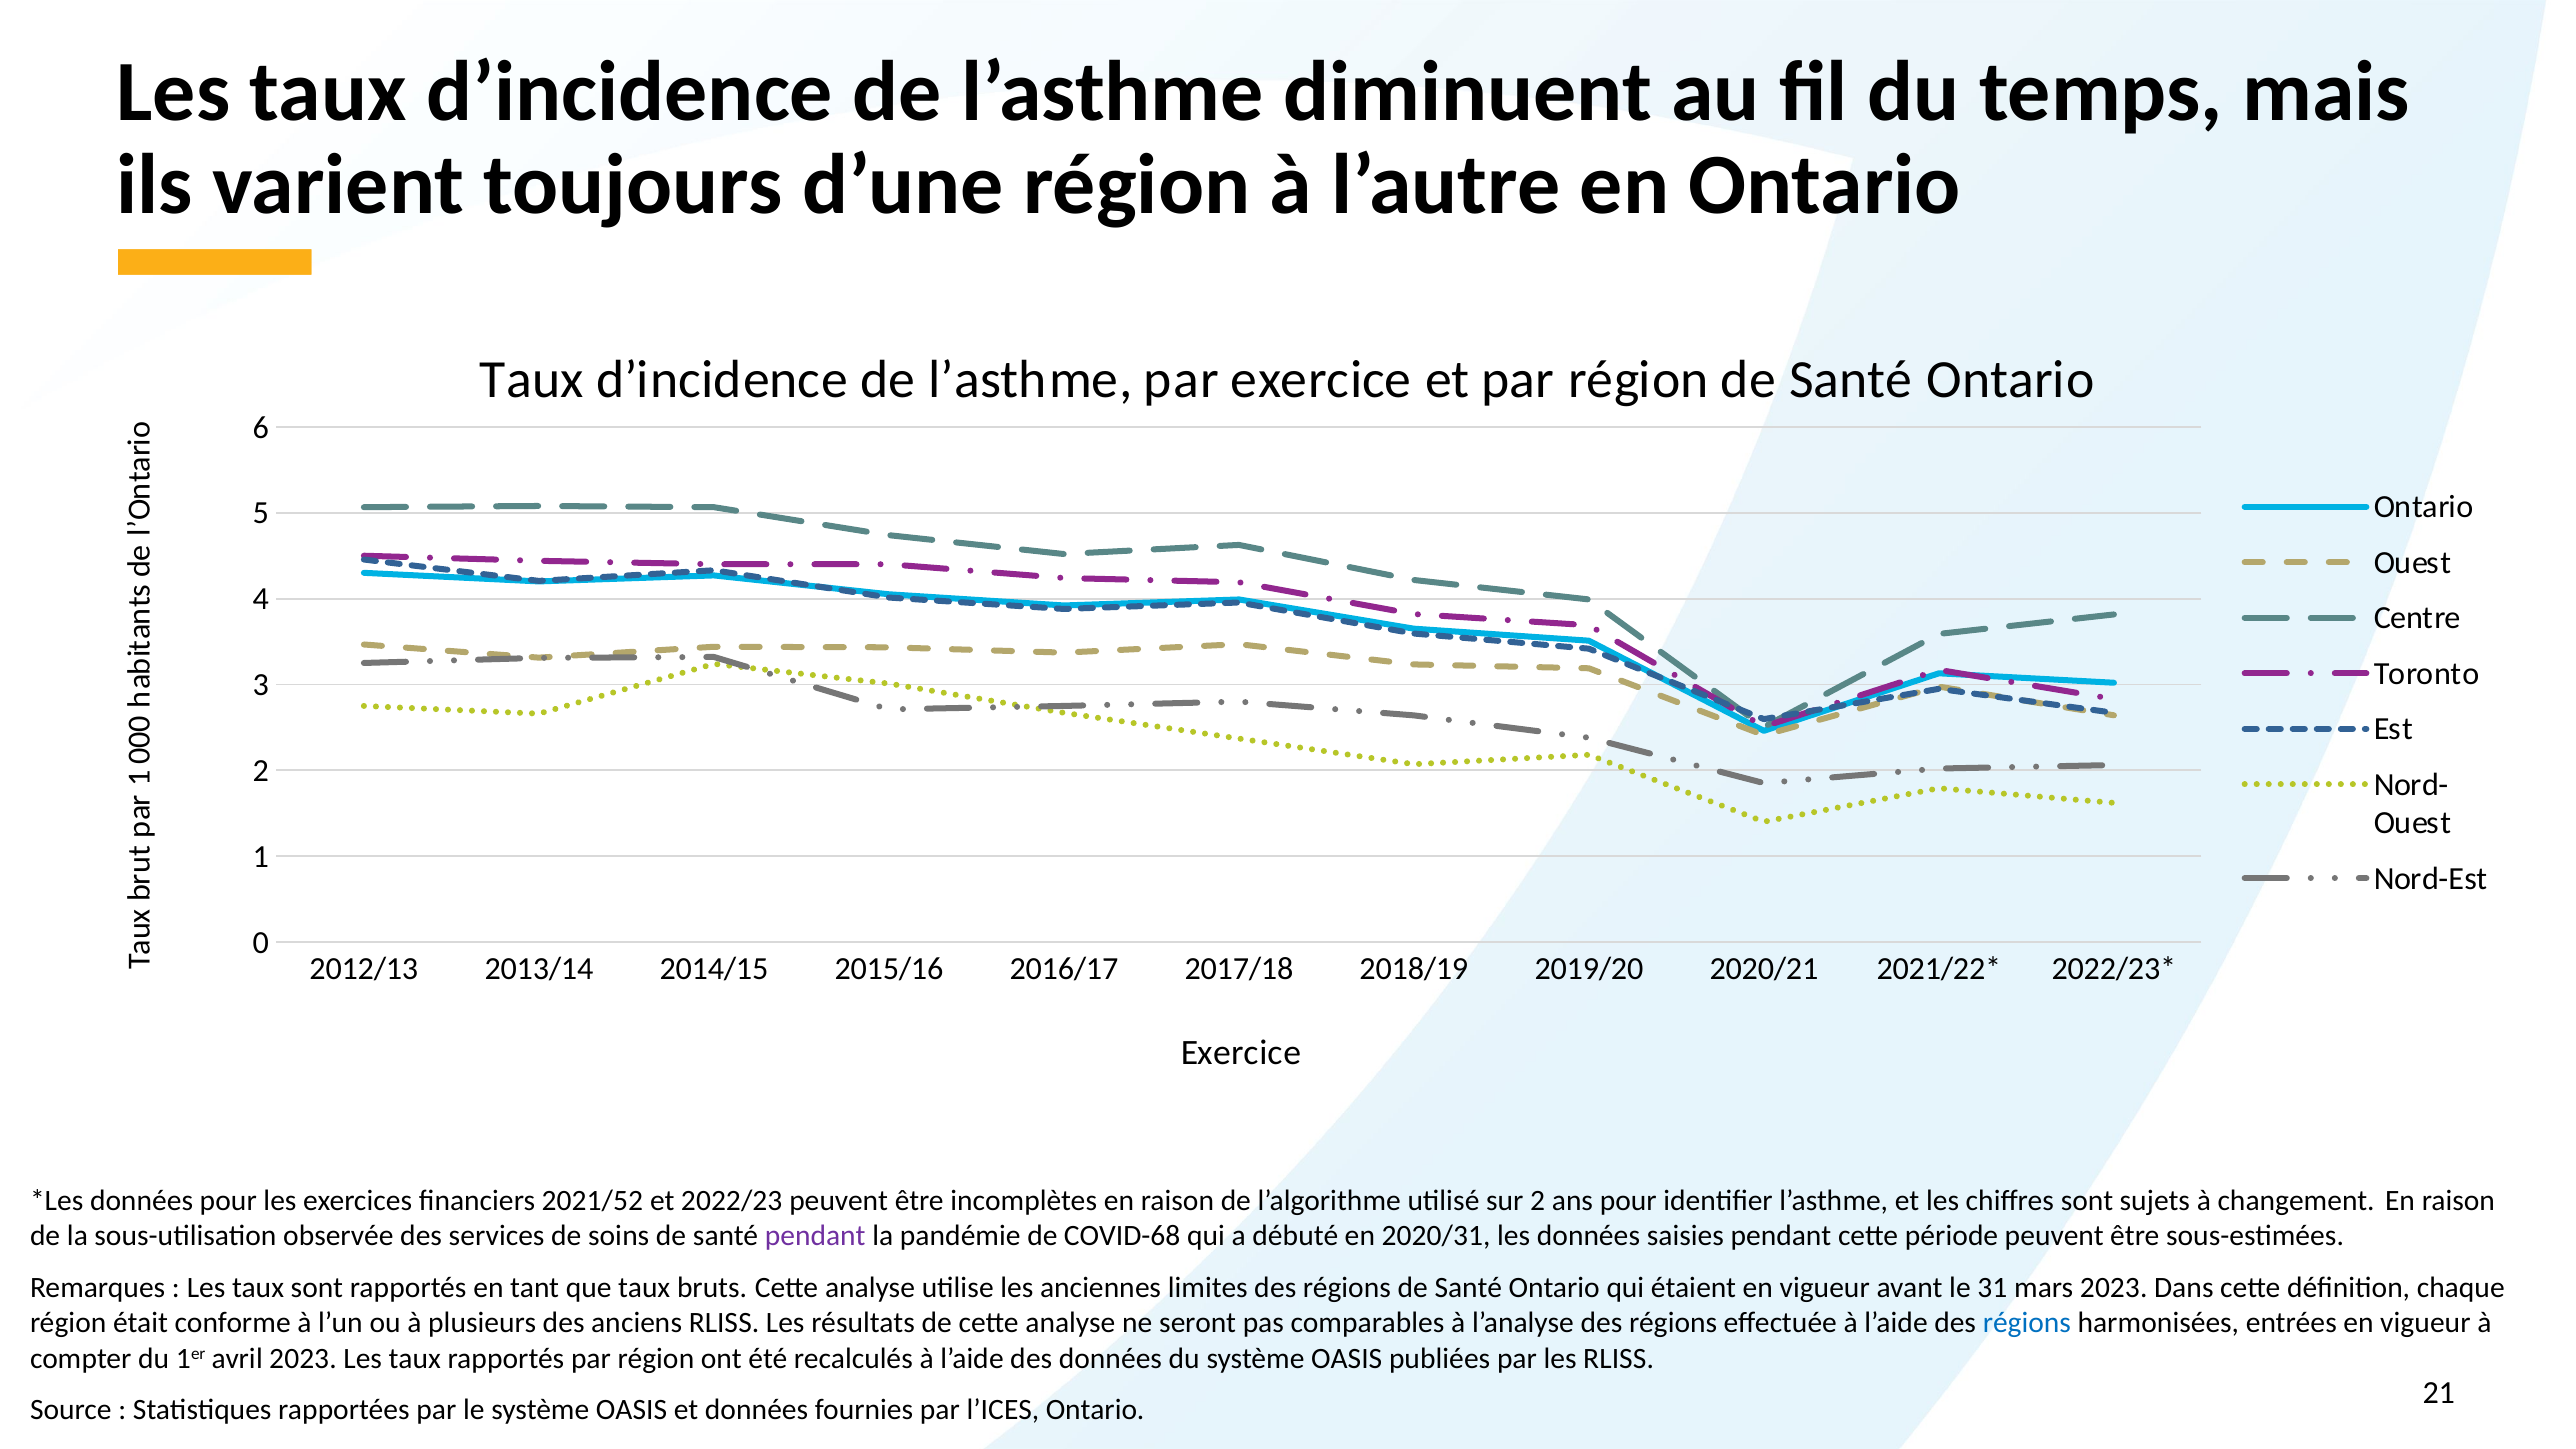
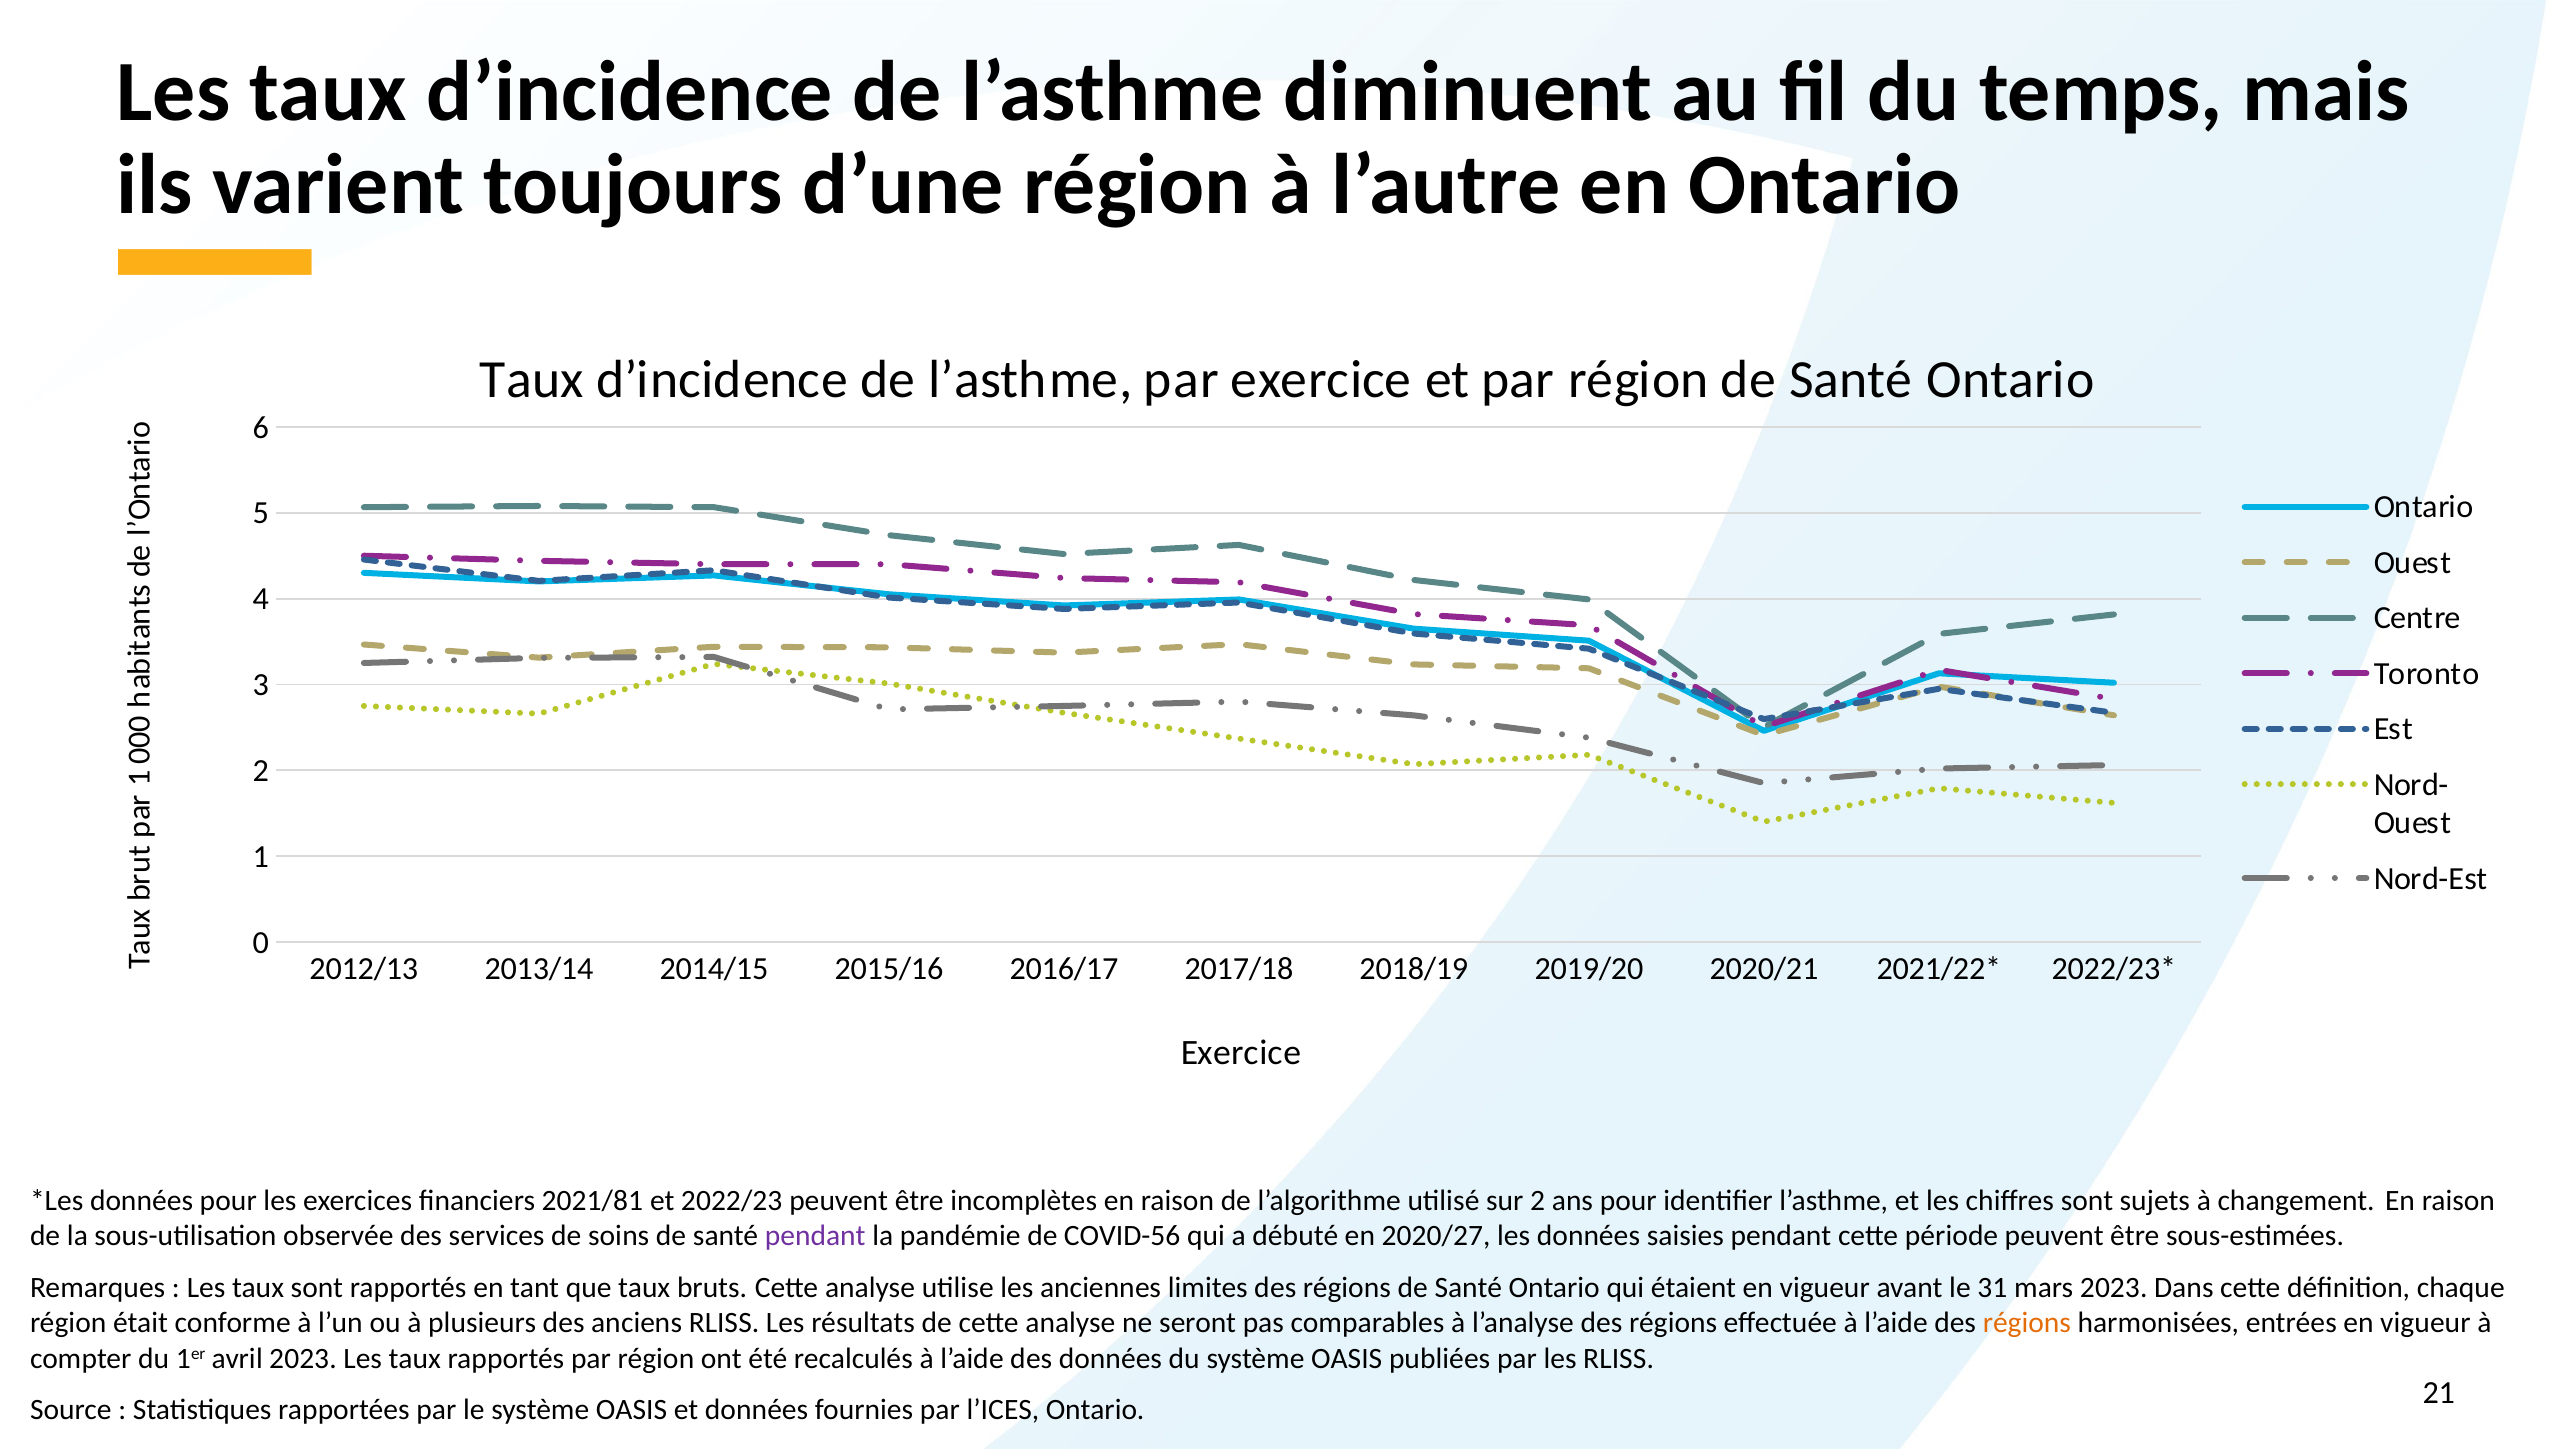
2021/52: 2021/52 -> 2021/81 (592, 1201)
COVID-68: COVID-68 -> COVID-56 (1122, 1236)
2020/31: 2020/31 -> 2020/27 (1436, 1236)
régions colour: blue -> orange (2027, 1323)
